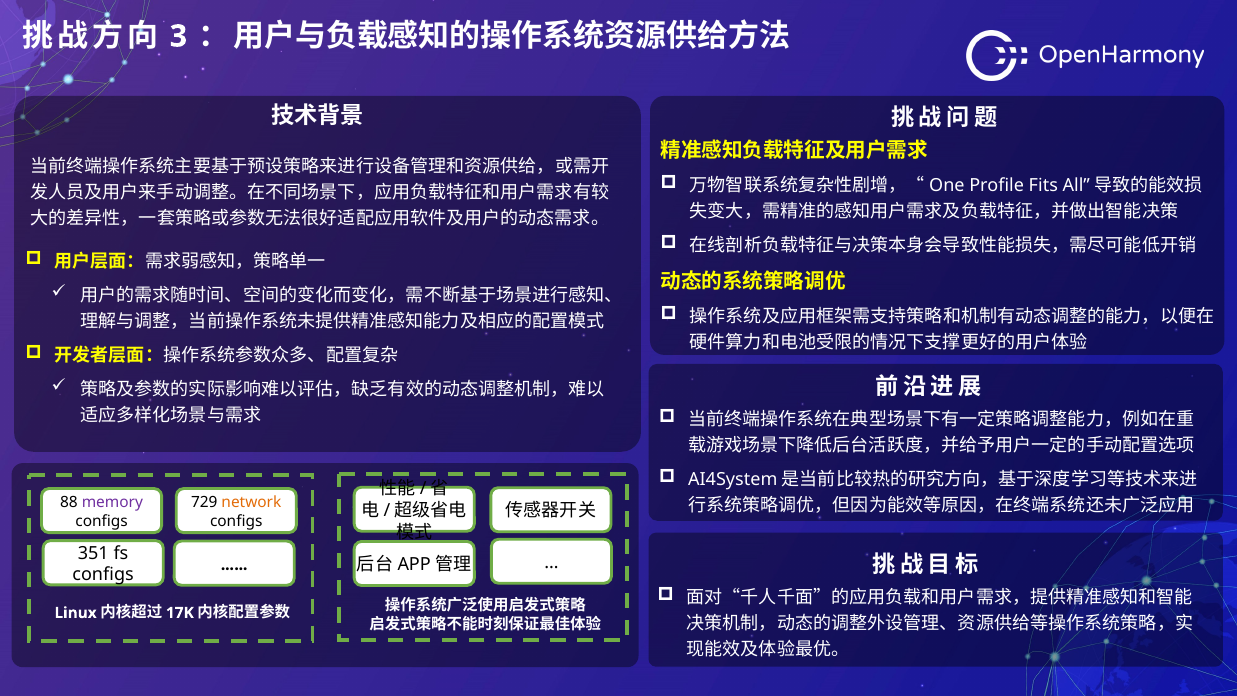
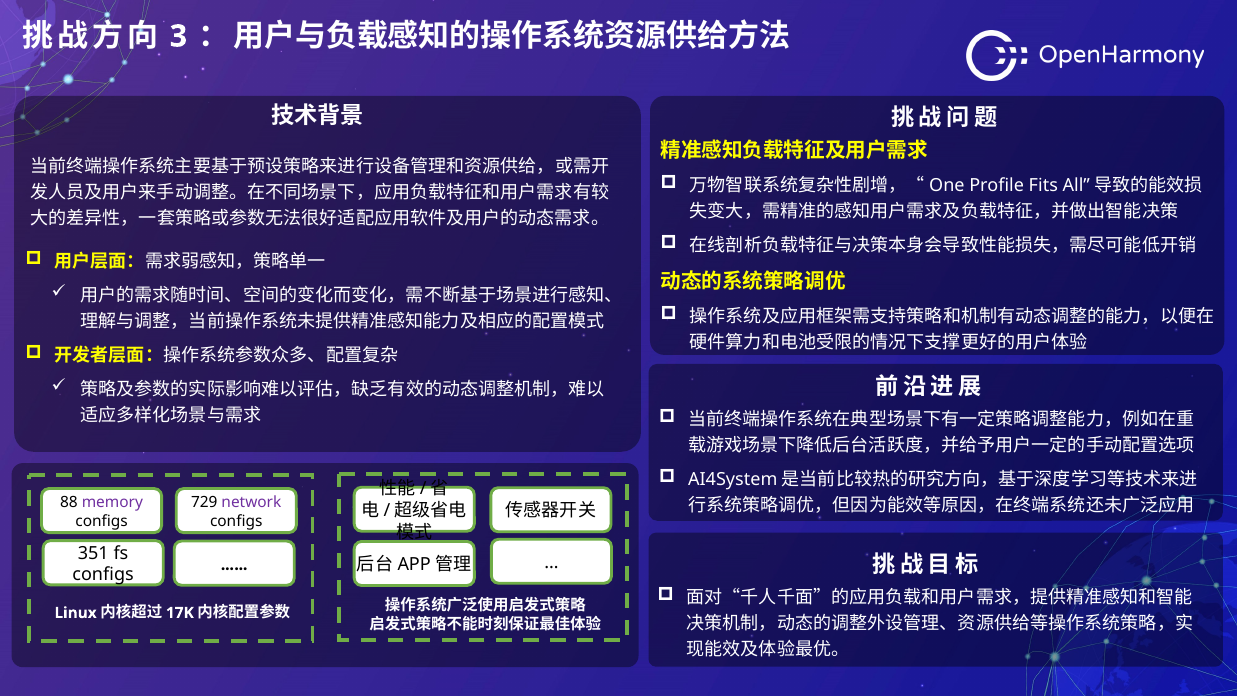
network colour: orange -> purple (251, 502)
